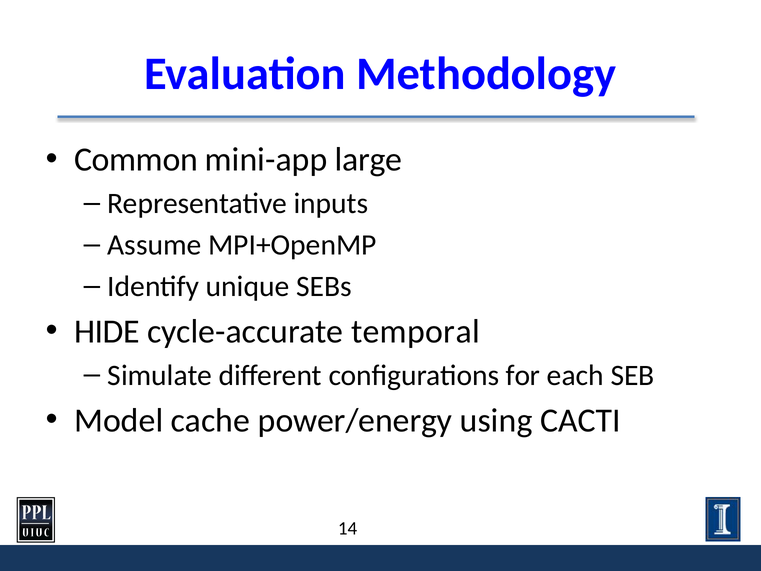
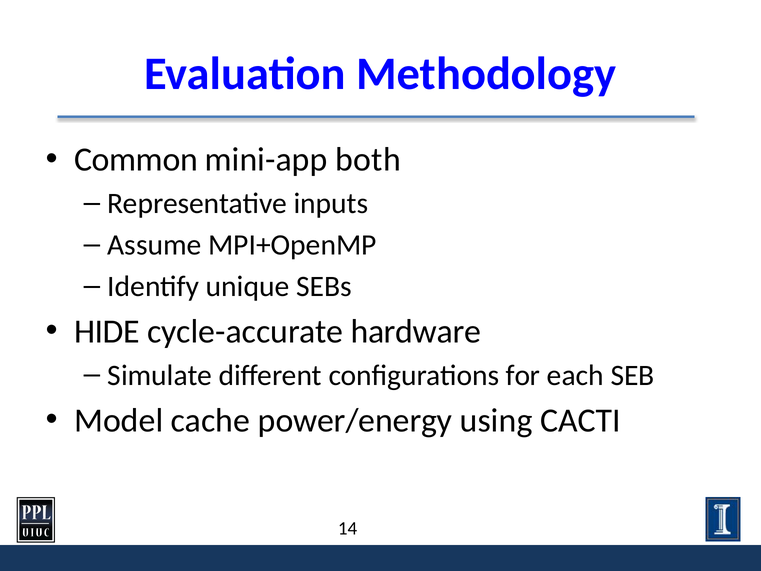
large: large -> both (368, 160)
temporal: temporal -> hardware (416, 331)
